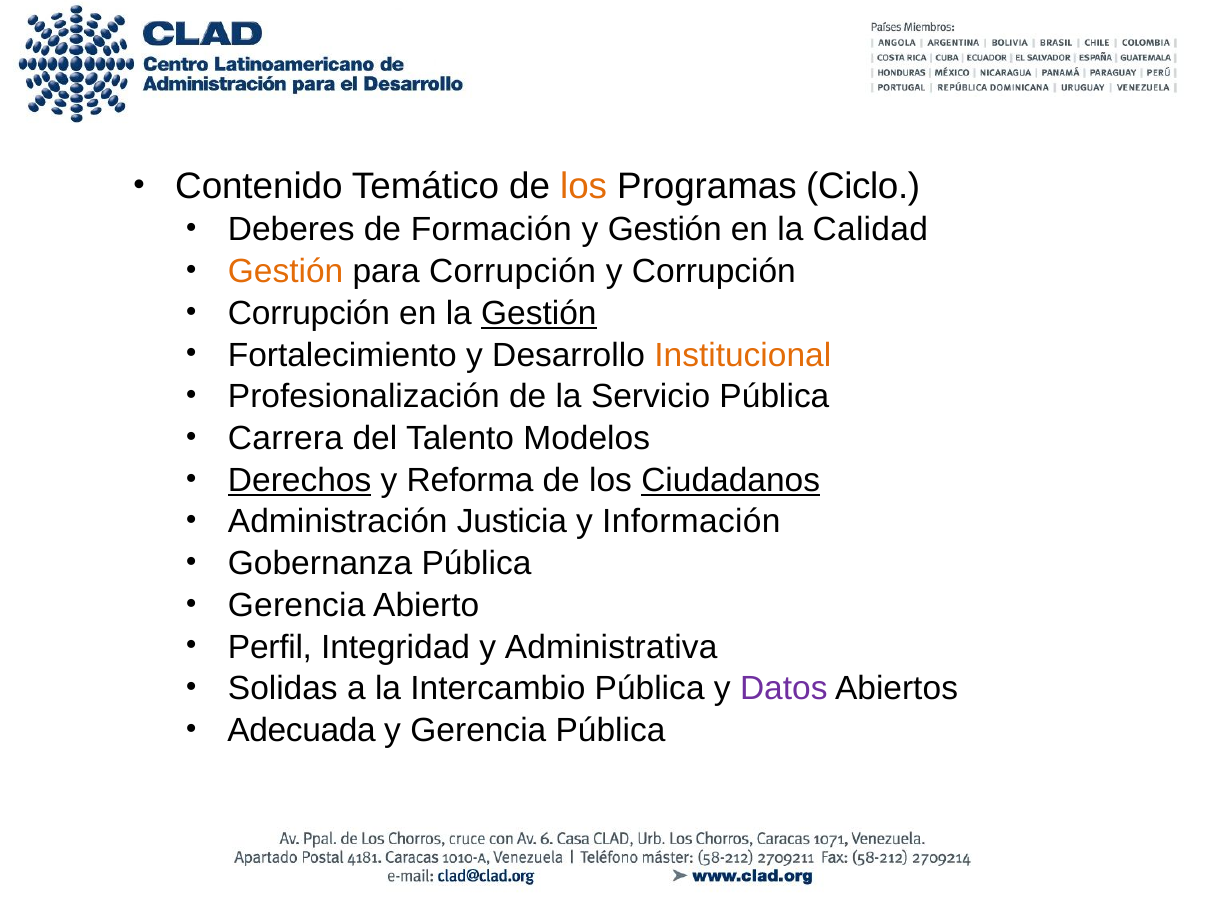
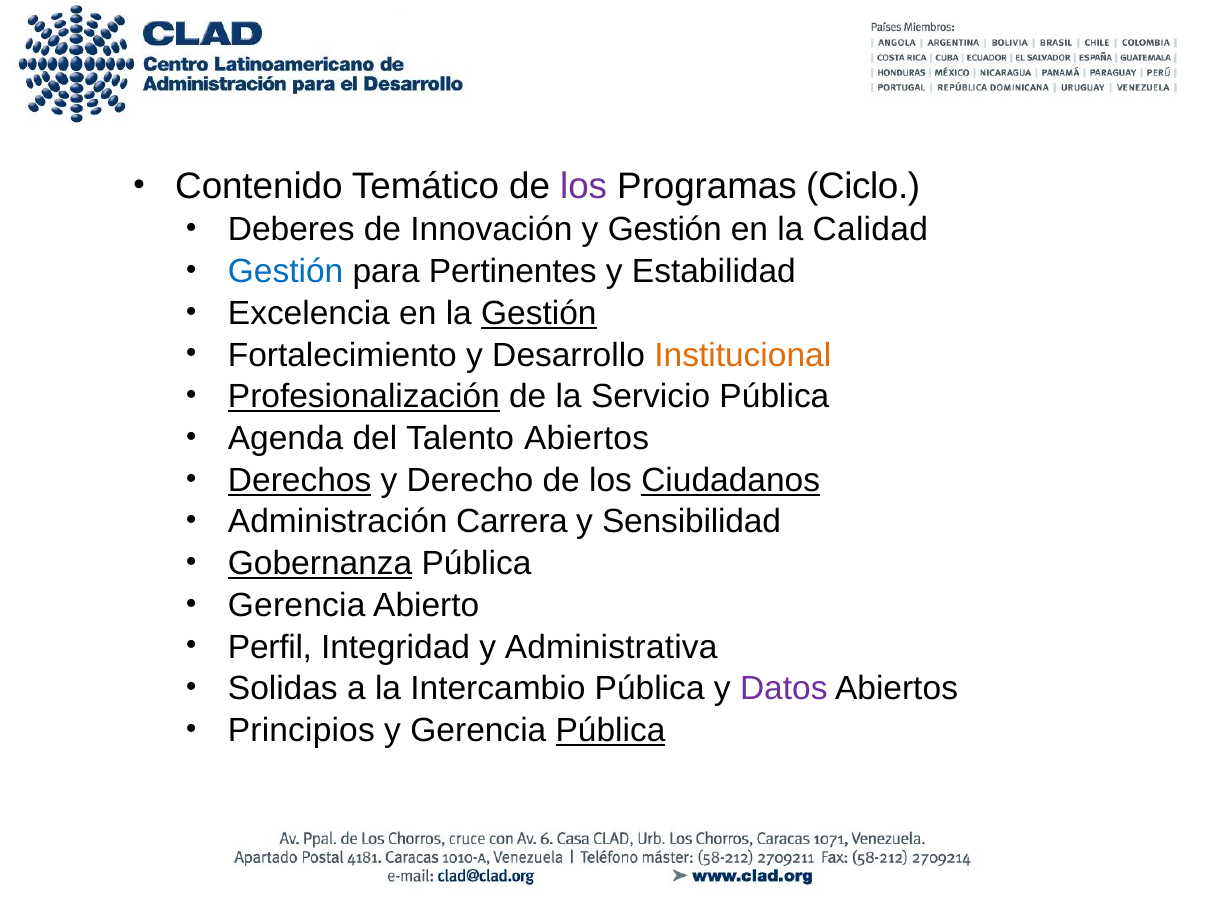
los colour: orange -> purple (584, 186)
Formación: Formación -> Innovación (491, 230)
Gestión colour: orange -> blue (286, 272)
para Corrupción: Corrupción -> Pertinentes (513, 272)
y Corrupción: Corrupción -> Estabilidad (714, 272)
Corrupción: Corrupción -> Excelencia (309, 313)
Profesionalización underline: none -> present (364, 397)
Carrera: Carrera -> Agenda (286, 438)
Talento Modelos: Modelos -> Abiertos (587, 438)
Reforma: Reforma -> Derecho (470, 480)
Justicia: Justicia -> Carrera (512, 522)
Información: Información -> Sensibilidad (692, 522)
Gobernanza underline: none -> present (320, 563)
Adecuada: Adecuada -> Principios (301, 730)
Pública underline: none -> present (610, 730)
